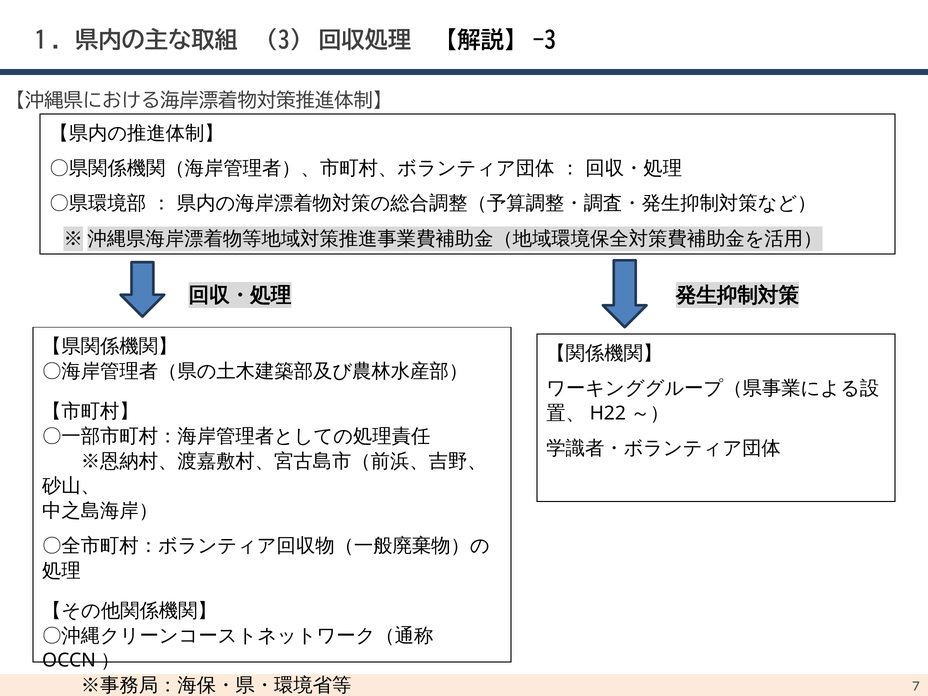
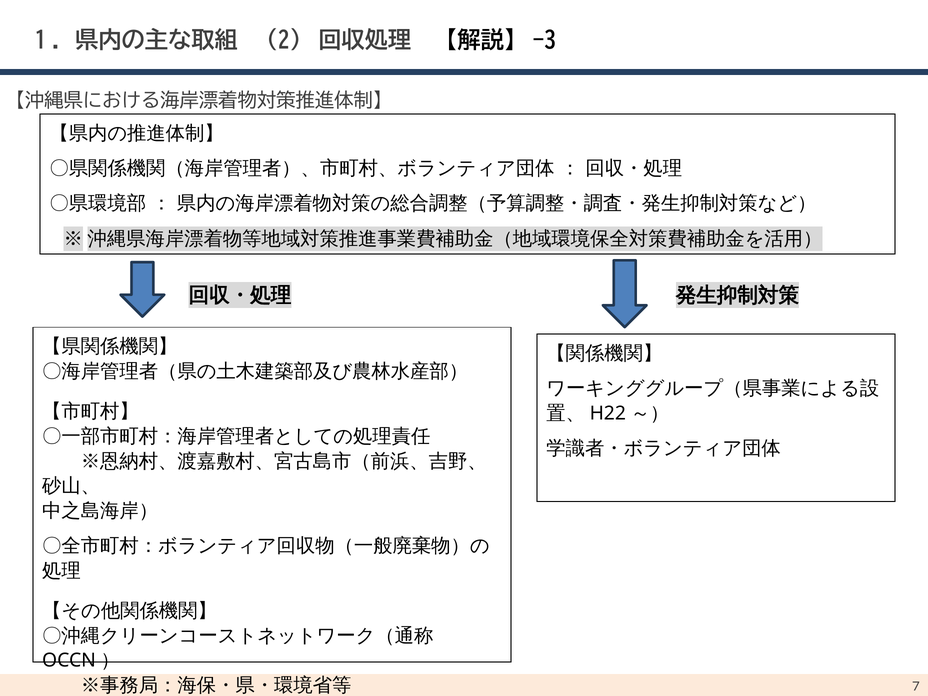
3: 3 -> 2 (284, 41)
